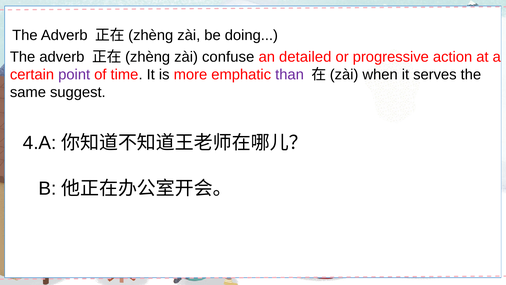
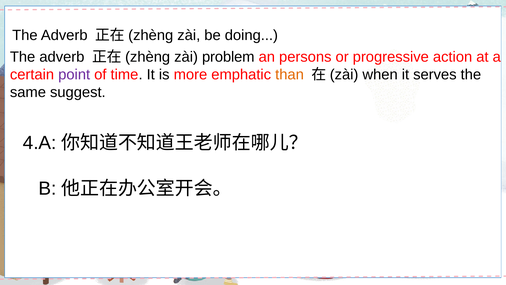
confuse: confuse -> problem (228, 57)
detailed: detailed -> persons (305, 57)
than colour: purple -> orange (290, 75)
